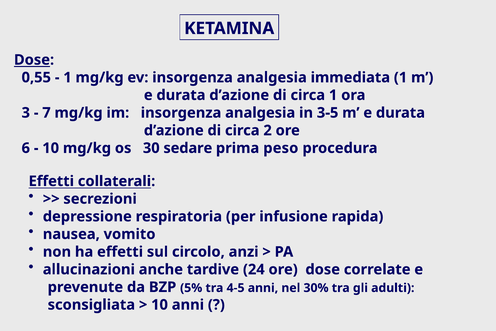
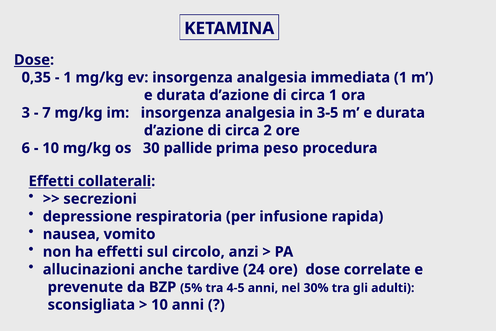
0,55: 0,55 -> 0,35 (36, 77)
sedare: sedare -> pallide (188, 148)
